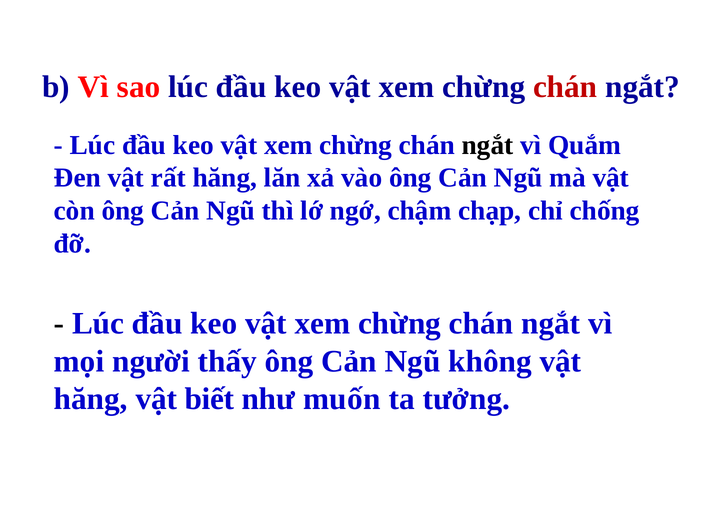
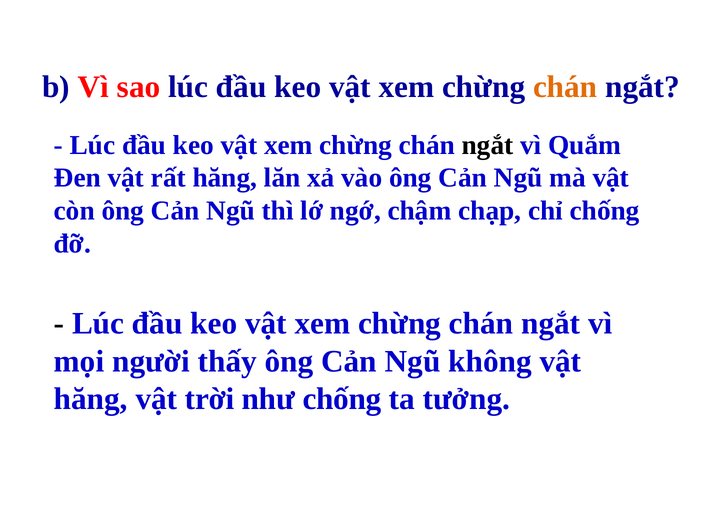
chán colour: red -> orange (565, 87)
biết: biết -> trời (210, 399)
như muốn: muốn -> chống (342, 399)
